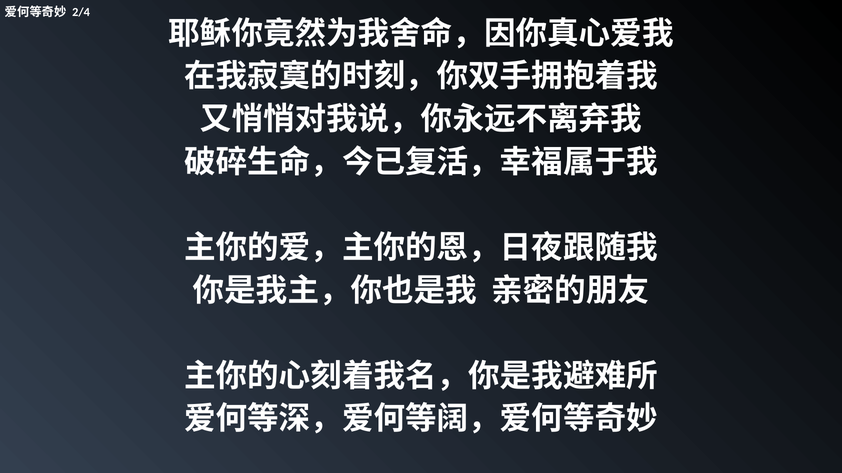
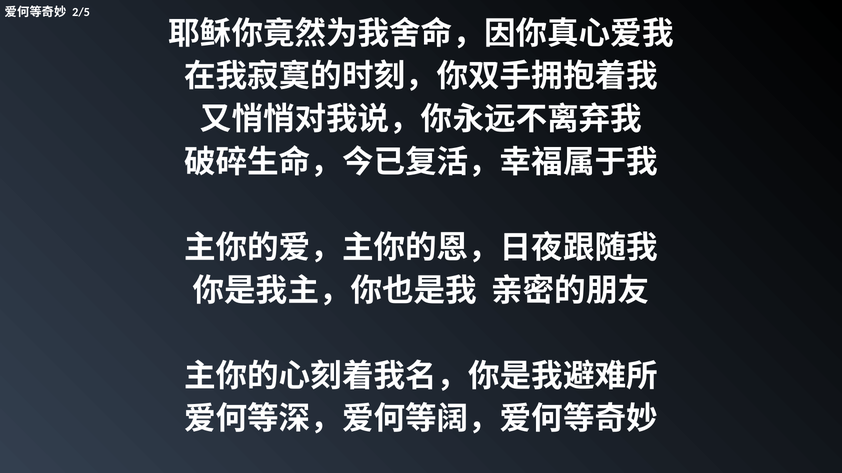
2/4: 2/4 -> 2/5 (81, 12)
